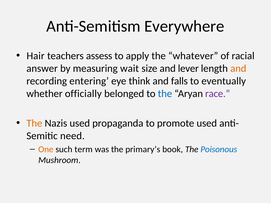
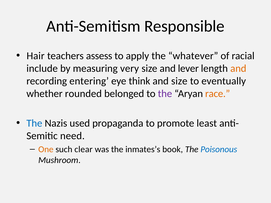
Everywhere: Everywhere -> Responsible (184, 26)
answer: answer -> include (42, 68)
wait: wait -> very (130, 68)
and falls: falls -> size (179, 81)
officially: officially -> rounded (83, 94)
the colour: blue -> purple (165, 94)
race colour: purple -> orange (218, 94)
The colour: orange -> blue (34, 123)
promote used: used -> least (207, 123)
term: term -> clear (84, 149)
primary’s: primary’s -> inmates’s (143, 149)
